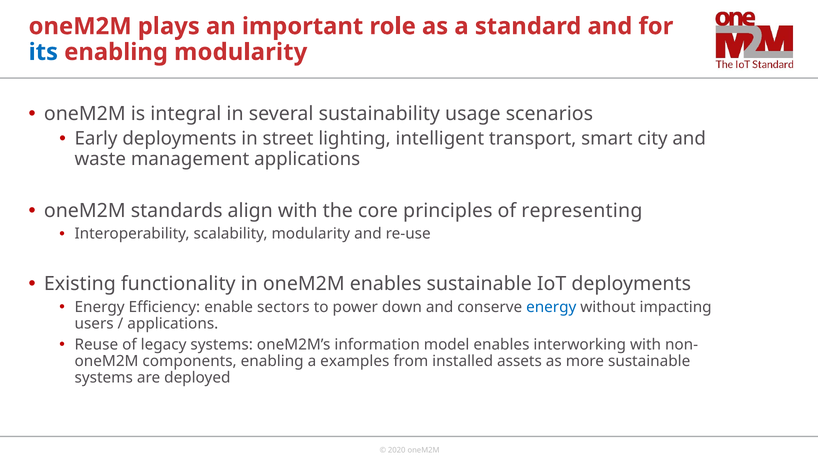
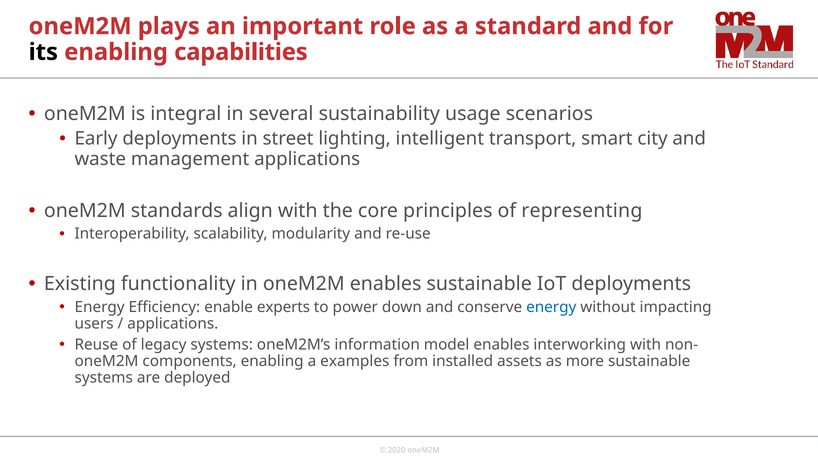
its colour: blue -> black (43, 52)
enabling modularity: modularity -> capabilities (241, 52)
sectors: sectors -> experts (283, 307)
